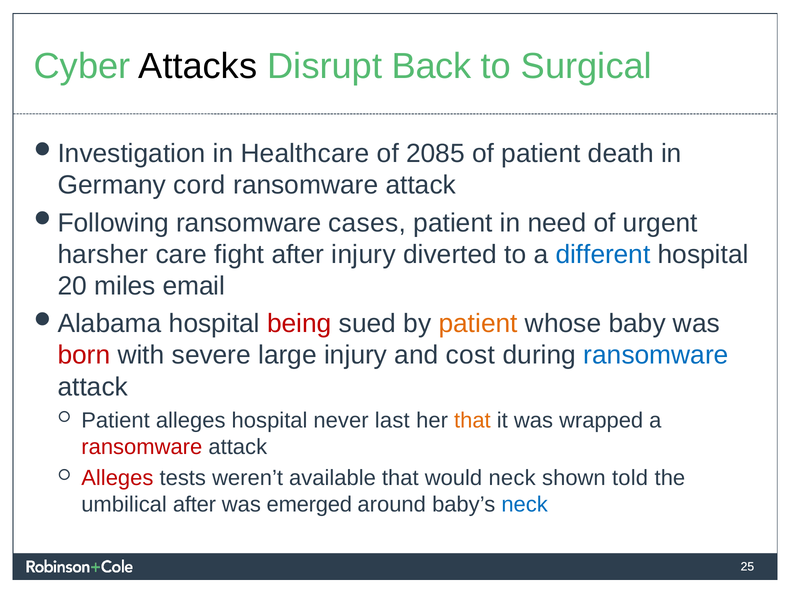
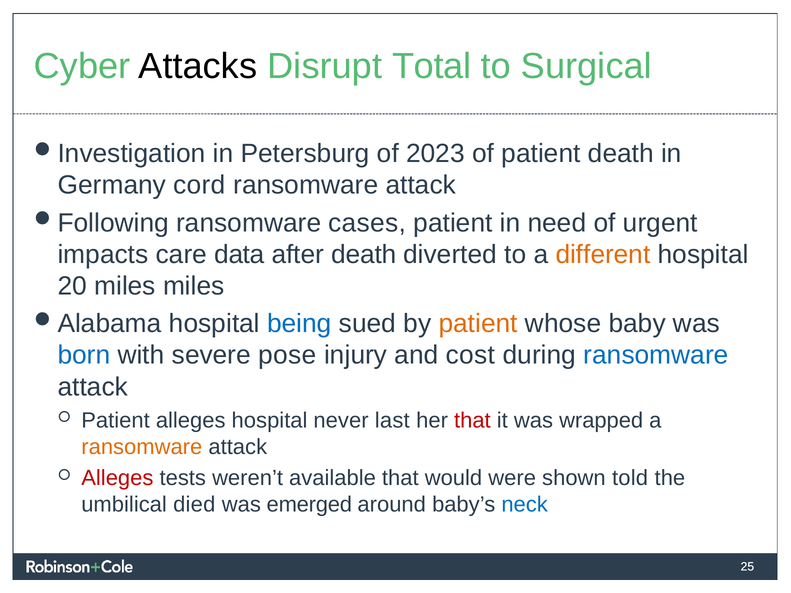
Back: Back -> Total (432, 66)
Healthcare: Healthcare -> Petersburg (305, 154)
2085: 2085 -> 2023 (435, 154)
harsher: harsher -> impacts (103, 255)
fight: fight -> data (239, 255)
after injury: injury -> death (364, 255)
different colour: blue -> orange (603, 255)
miles email: email -> miles (194, 286)
being colour: red -> blue (299, 324)
born colour: red -> blue (84, 355)
large: large -> pose (287, 355)
that colour: orange -> red (472, 421)
ransomware colour: red -> orange (142, 447)
would neck: neck -> were (512, 478)
umbilical after: after -> died (194, 505)
